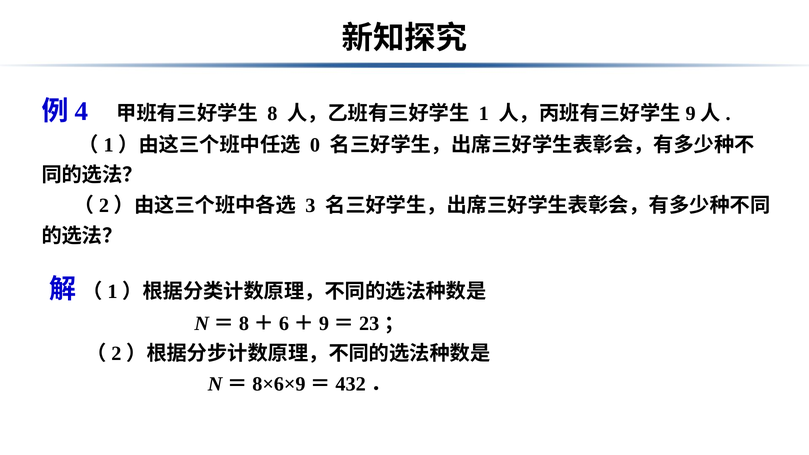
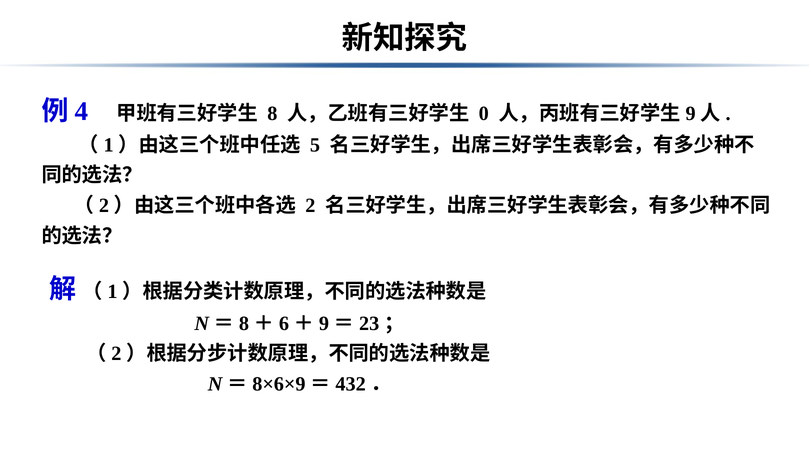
1: 1 -> 0 (484, 113)
0: 0 -> 5 (315, 145)
3: 3 -> 2 (310, 206)
